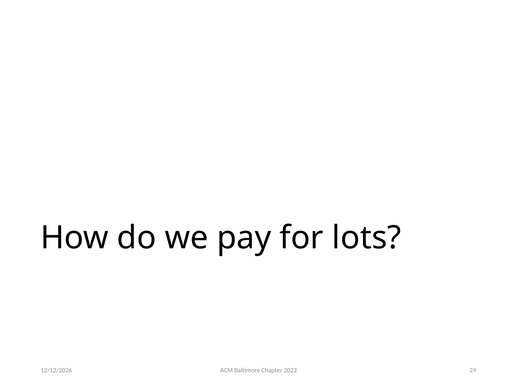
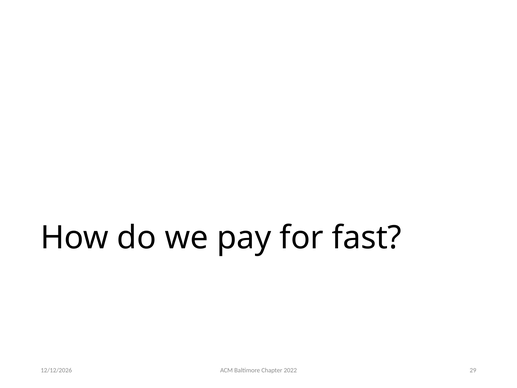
lots: lots -> fast (367, 238)
